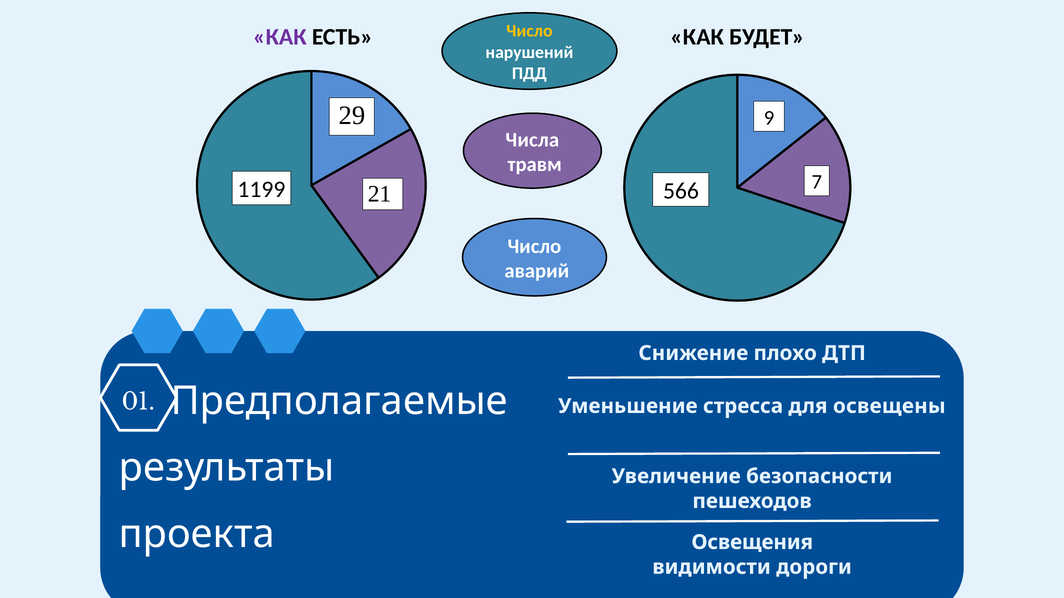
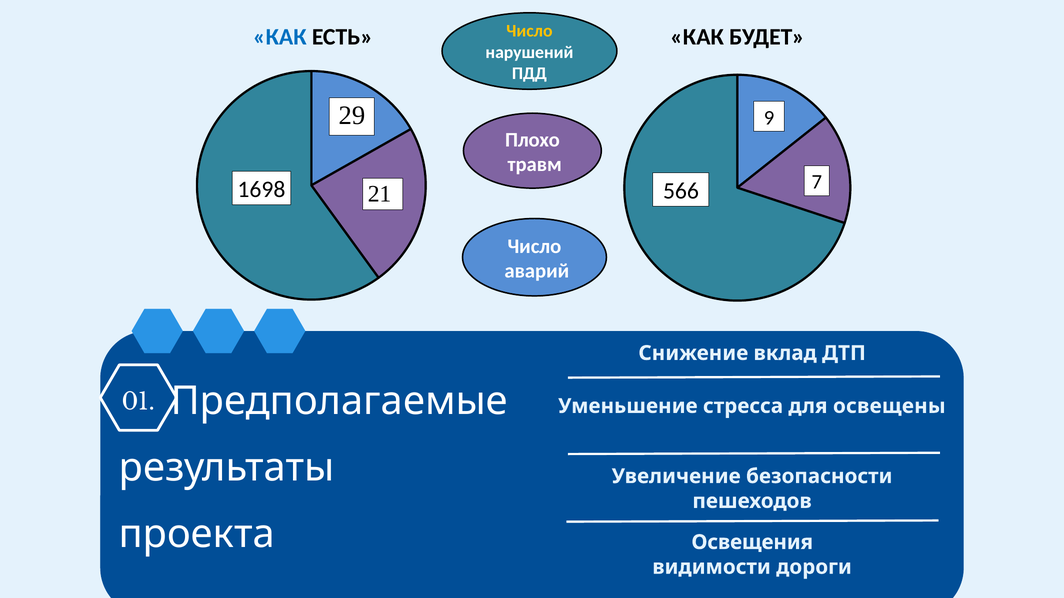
КАК colour: purple -> blue (280, 37)
Числа: Числа -> Плохо (532, 140)
1199: 1199 -> 1698 (261, 190)
плохо: плохо -> вклад (785, 353)
